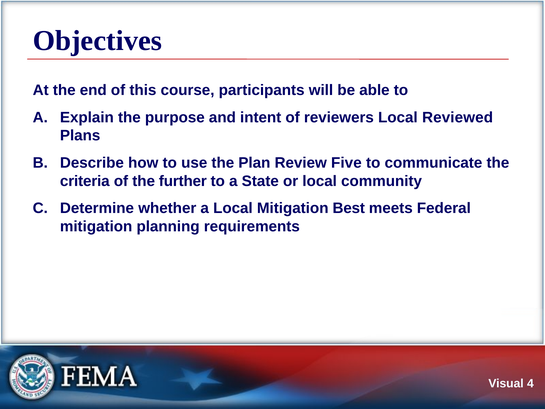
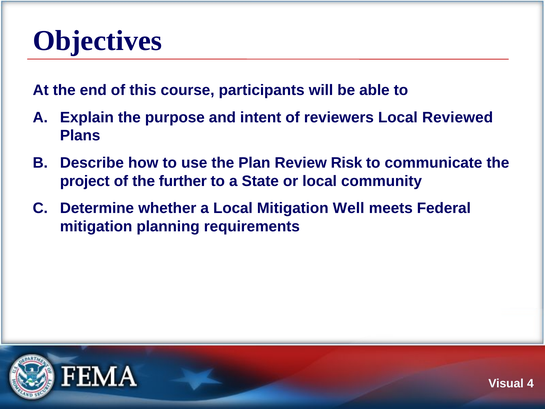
Five: Five -> Risk (347, 163)
criteria: criteria -> project (85, 181)
Best: Best -> Well (349, 208)
